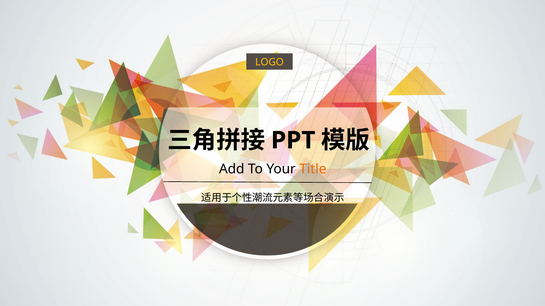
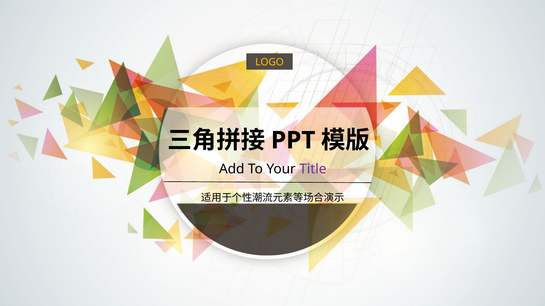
Title colour: orange -> purple (313, 169)
